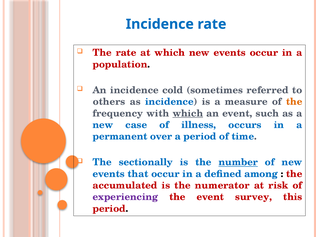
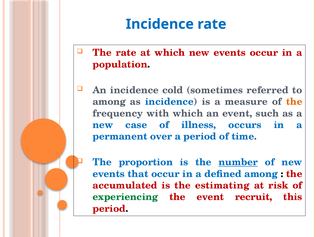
others: others -> among (109, 102)
which underline: present -> none (188, 113)
sectionally: sectionally -> proportion (146, 162)
numerator: numerator -> estimating (222, 185)
experiencing colour: purple -> green (125, 197)
survey: survey -> recruit (254, 197)
